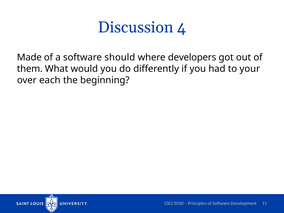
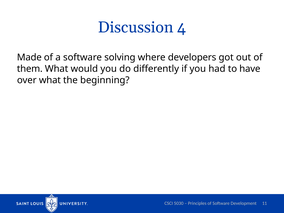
should: should -> solving (120, 57)
your: your -> have (250, 69)
over each: each -> what (50, 80)
